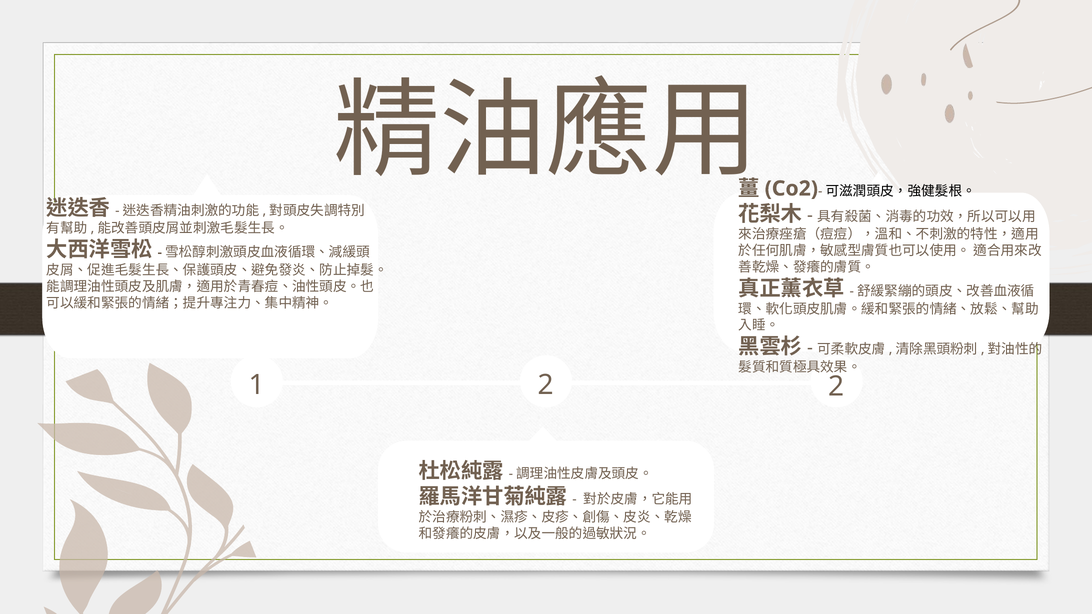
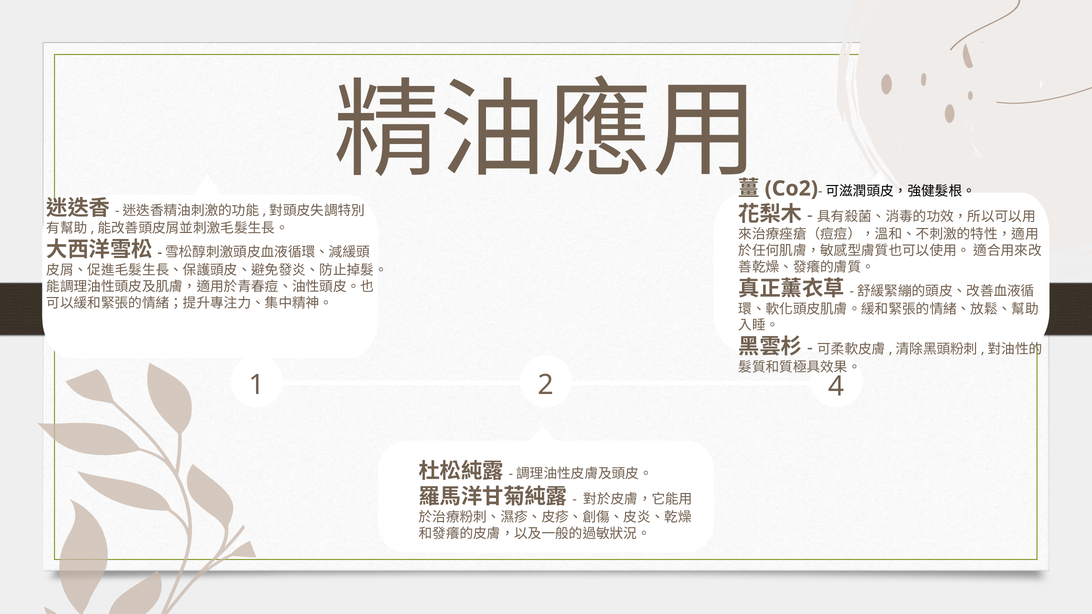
2 2: 2 -> 4 (836, 387)
